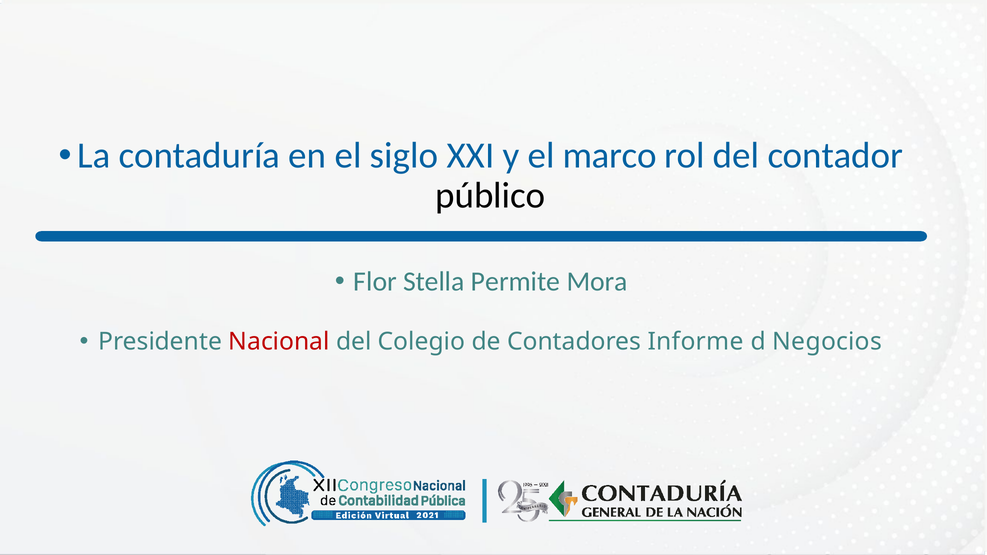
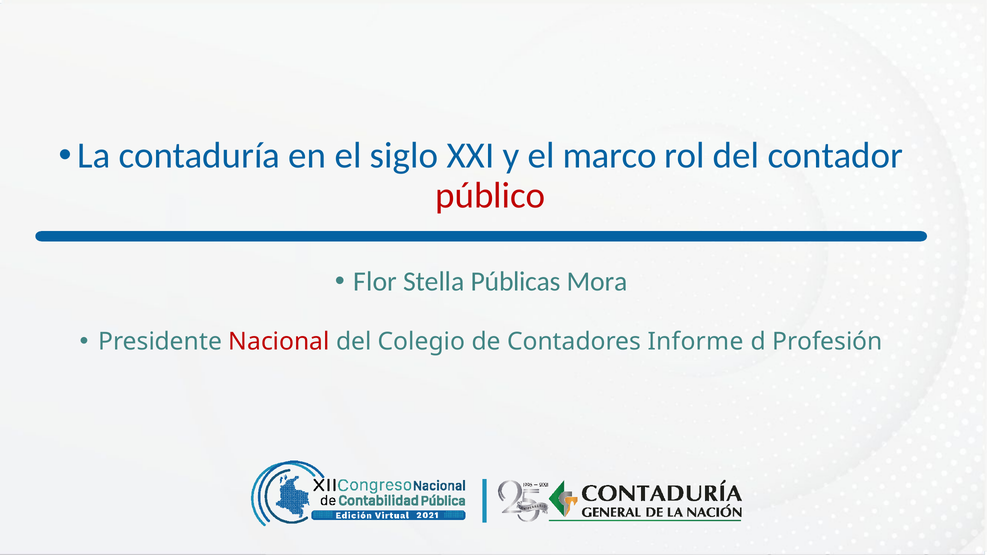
público colour: black -> red (490, 196)
Permite: Permite -> Públicas (516, 281)
Negocios: Negocios -> Profesión (827, 342)
